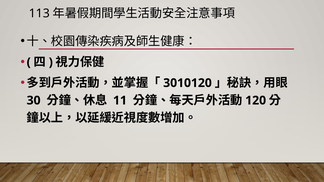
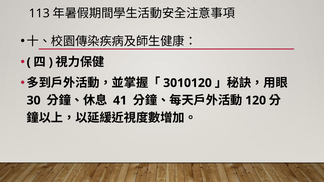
11: 11 -> 41 (120, 101)
